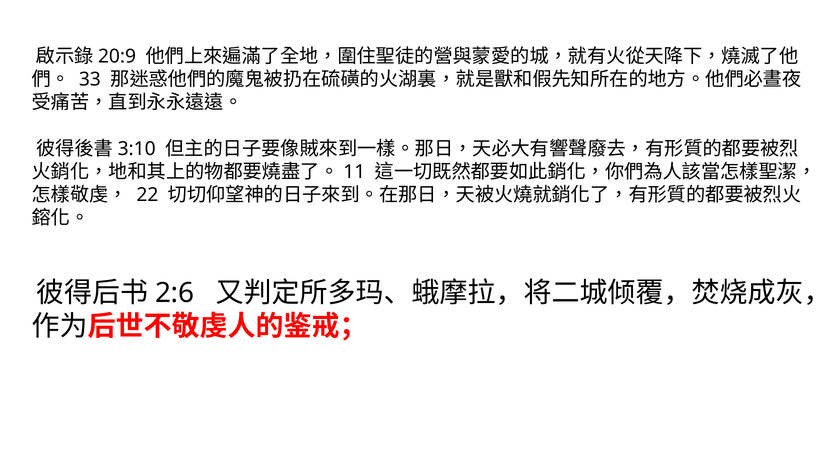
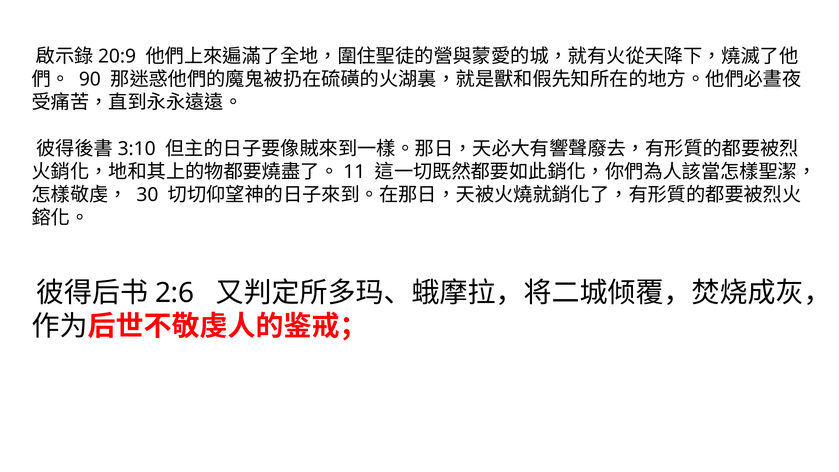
33: 33 -> 90 (90, 79)
22: 22 -> 30 (147, 195)
